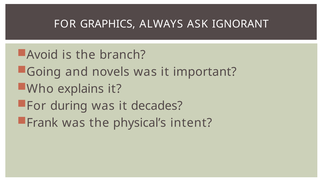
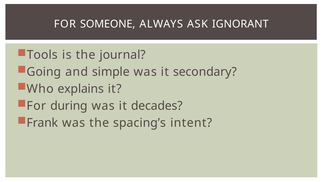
GRAPHICS: GRAPHICS -> SOMEONE (108, 24)
Avoid: Avoid -> Tools (42, 55)
branch: branch -> journal (123, 55)
novels: novels -> simple (111, 72)
important: important -> secondary (205, 72)
physical’s: physical’s -> spacing’s (140, 123)
